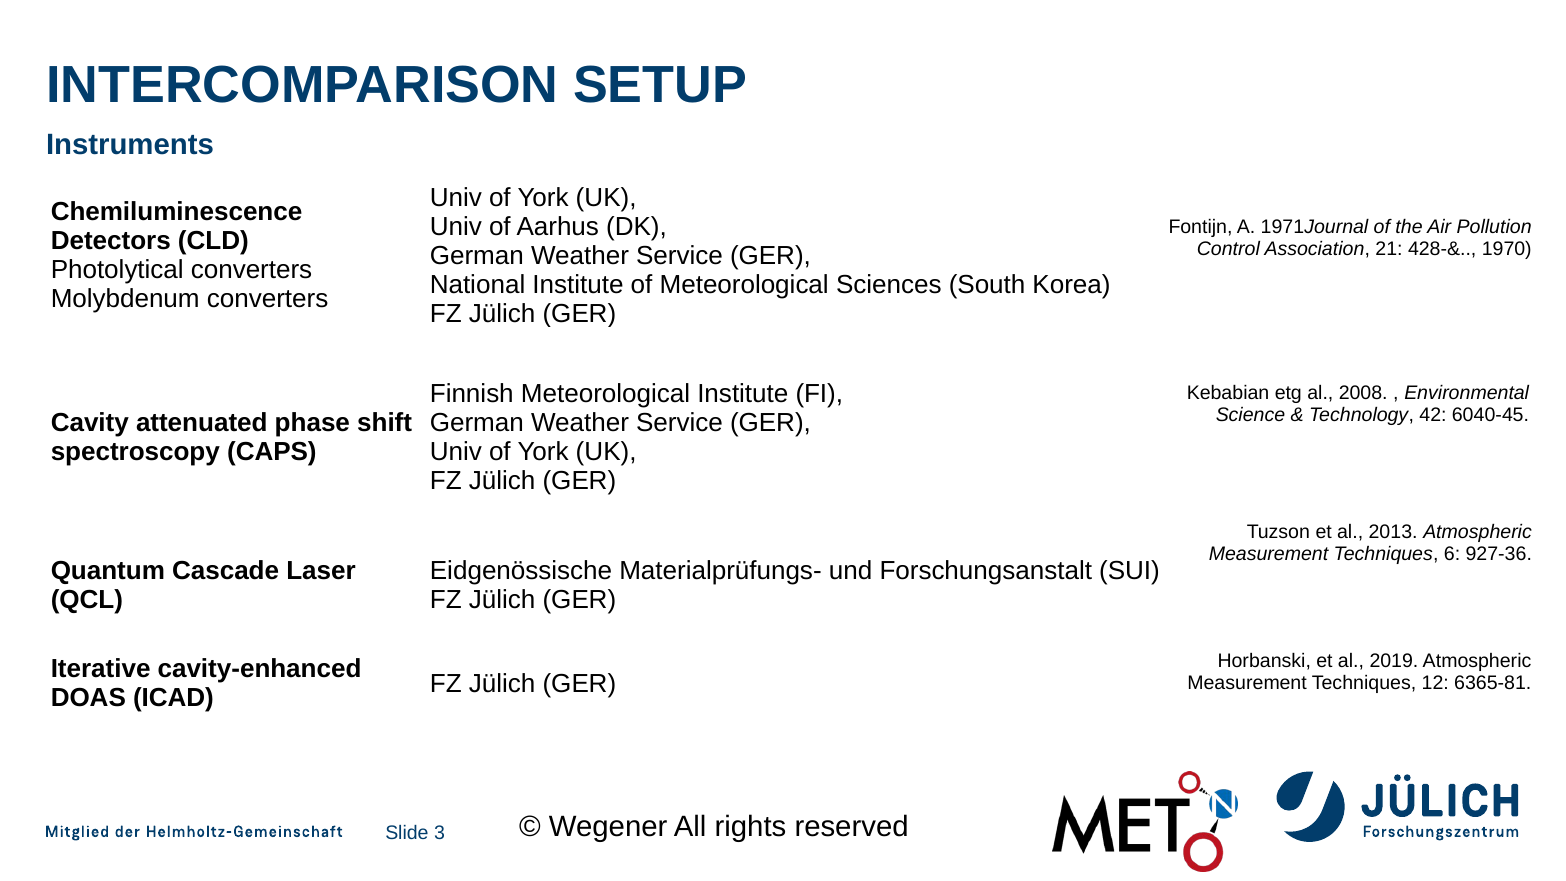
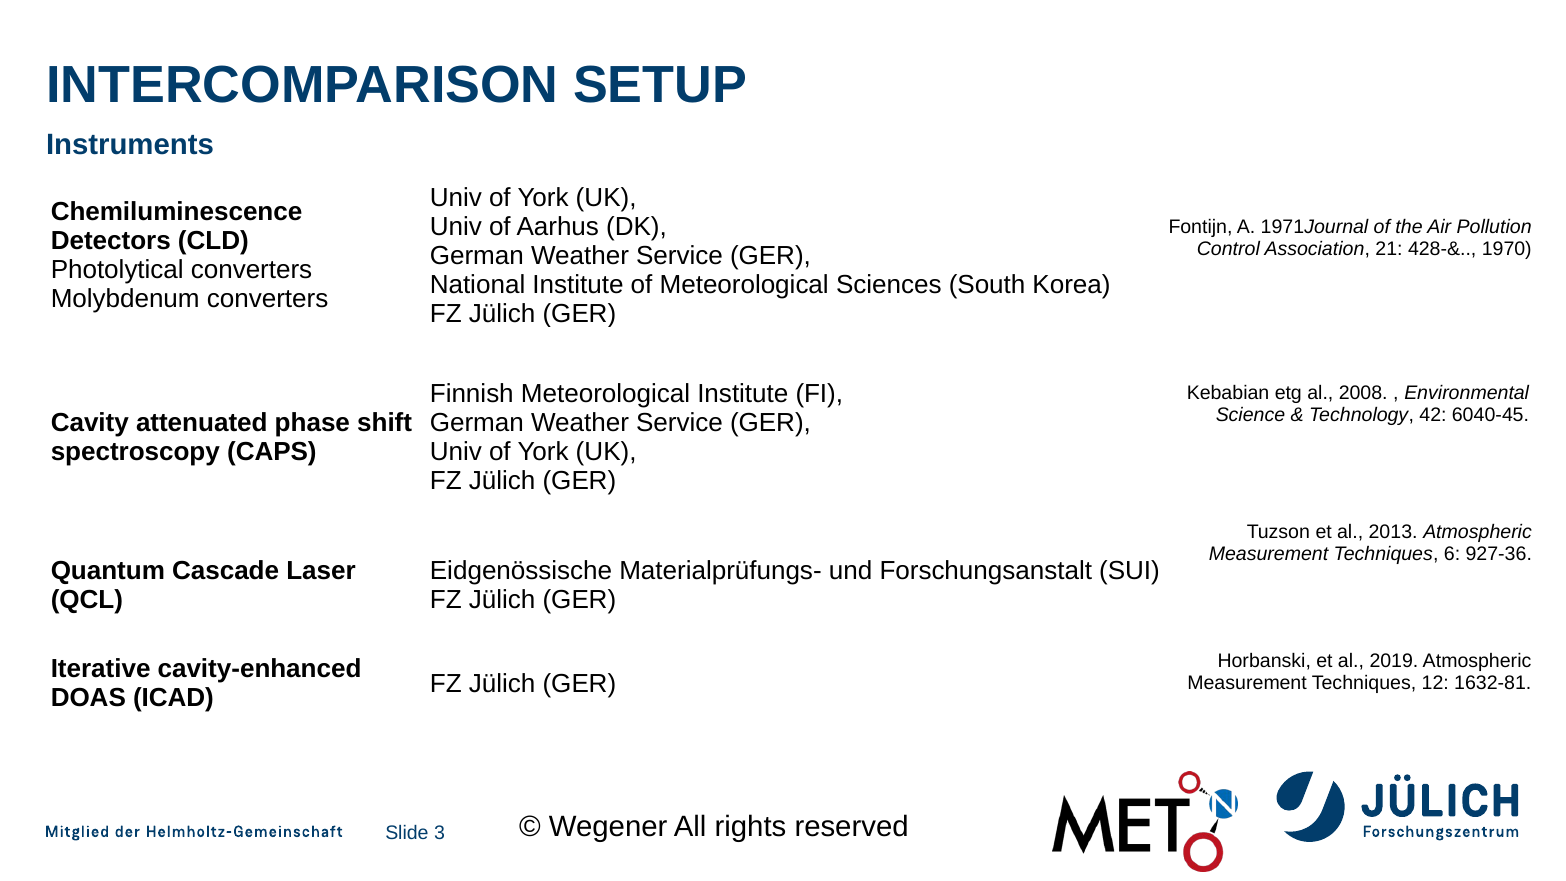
6365-81: 6365-81 -> 1632-81 (1493, 683)
